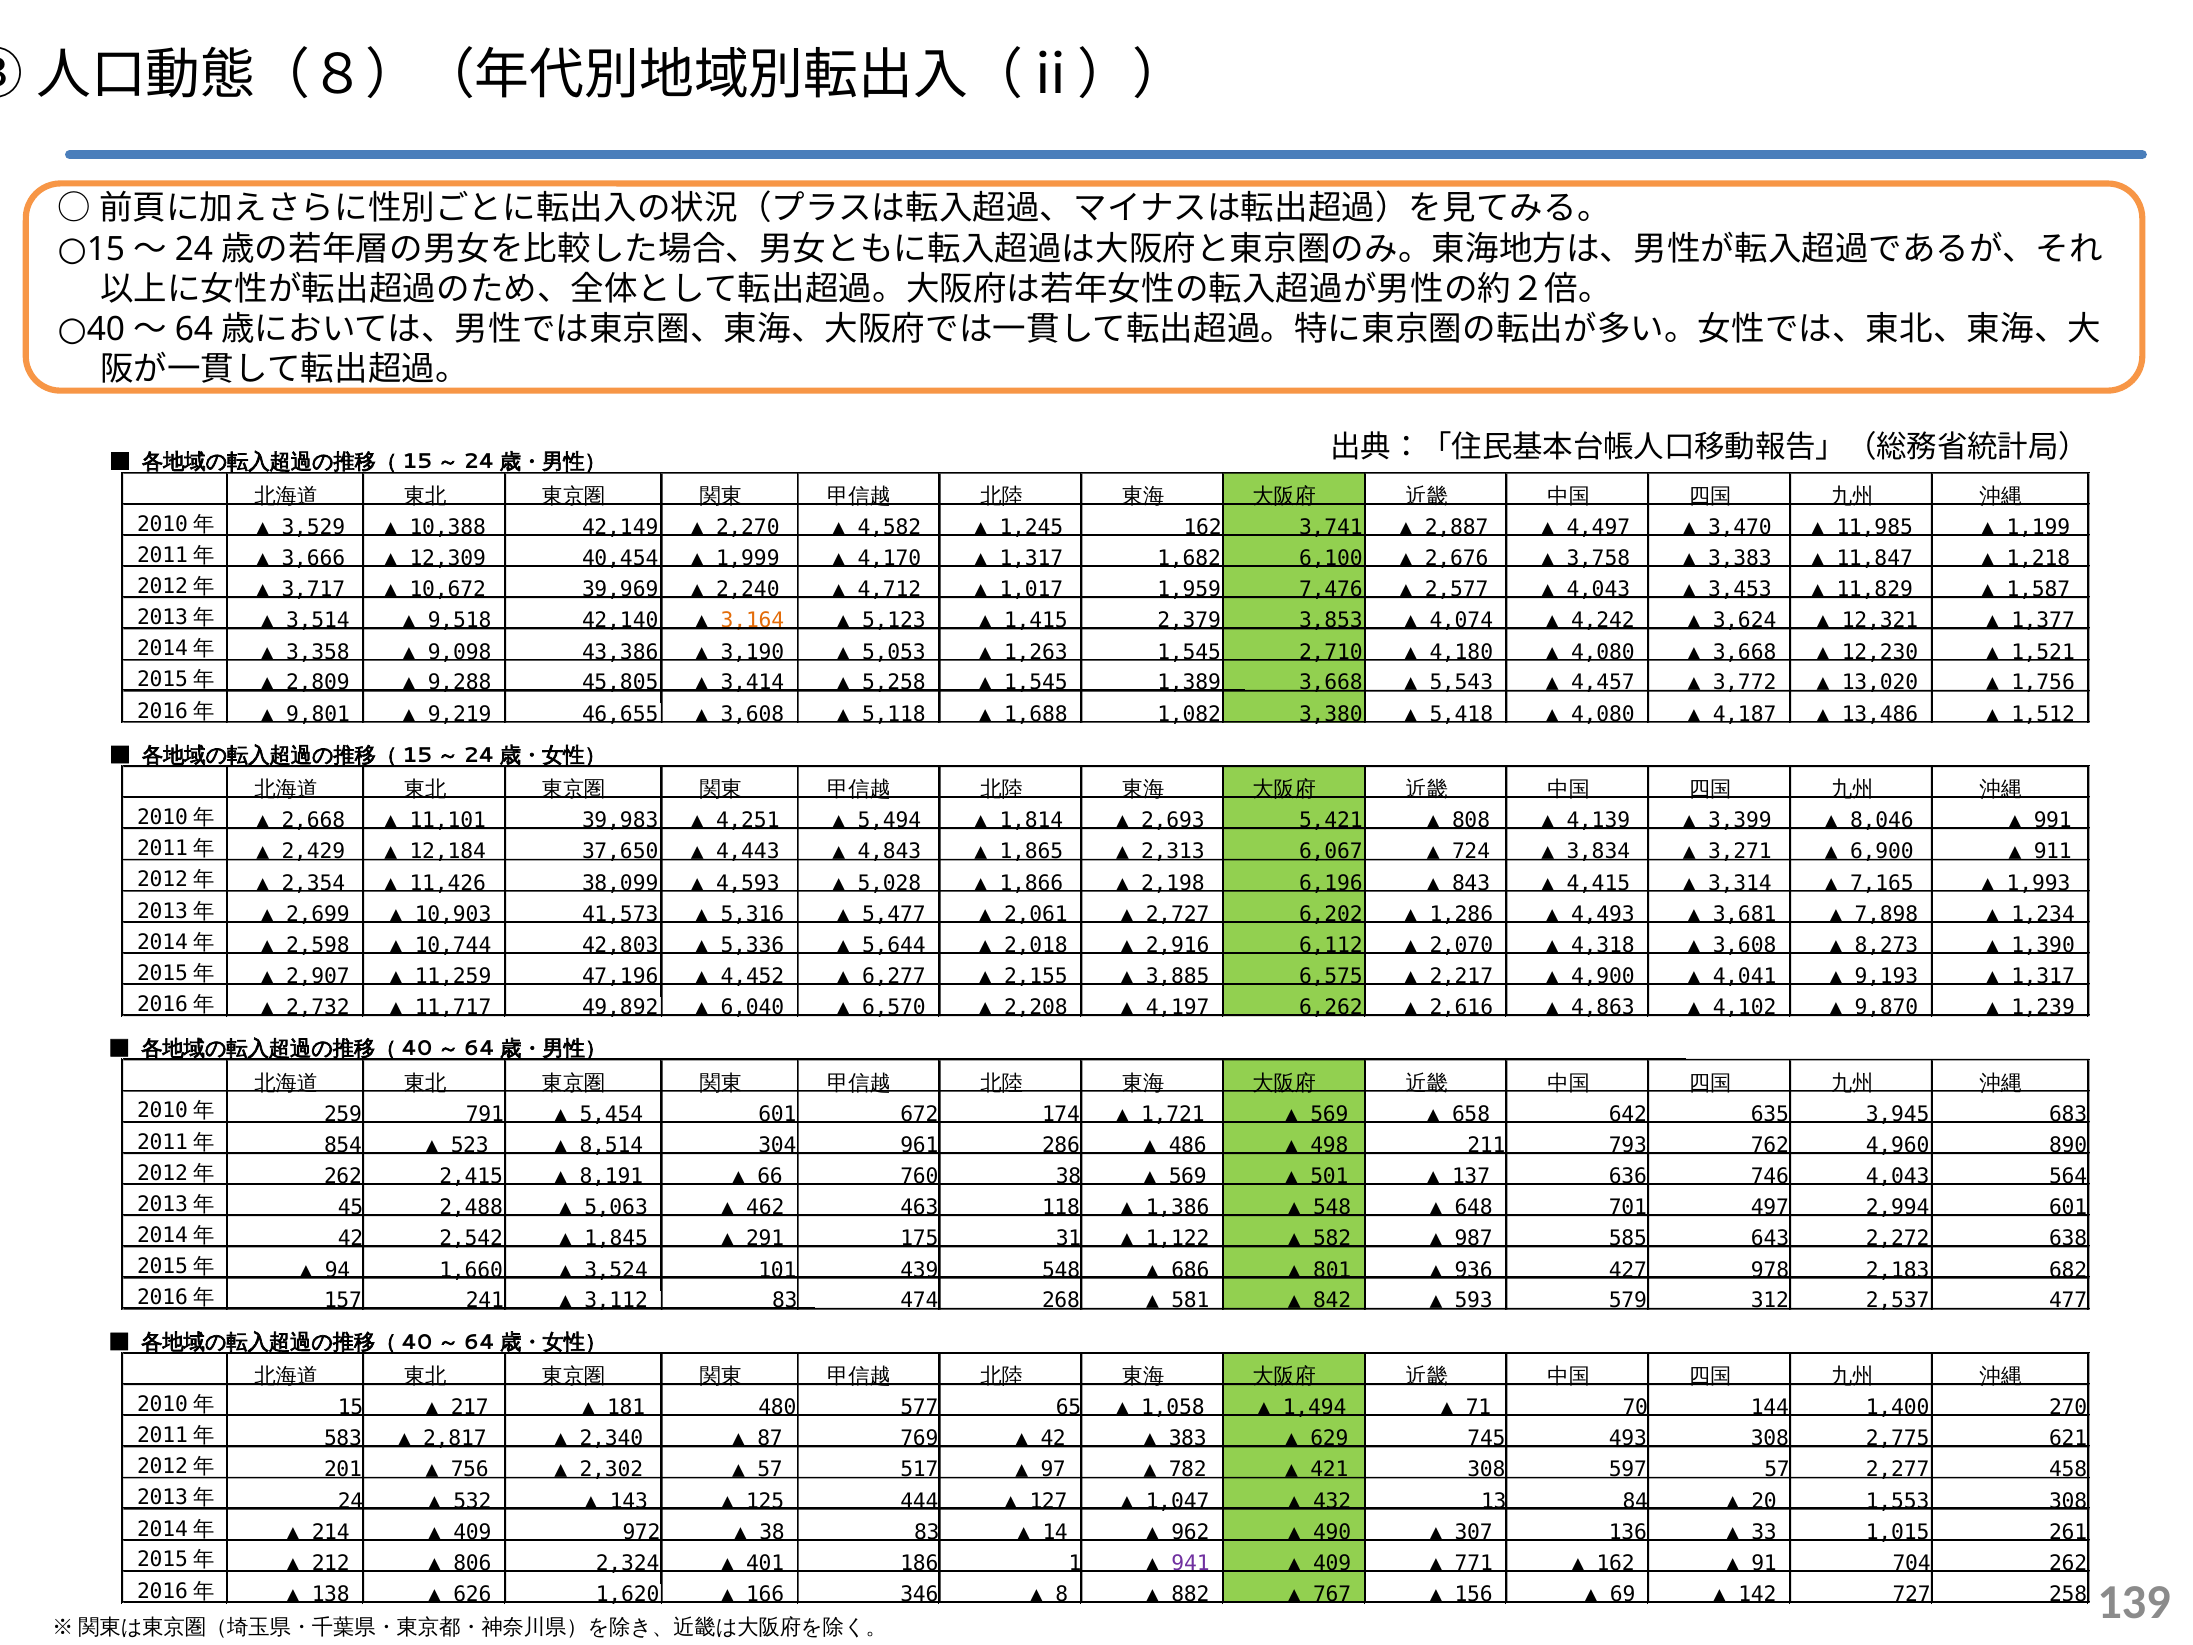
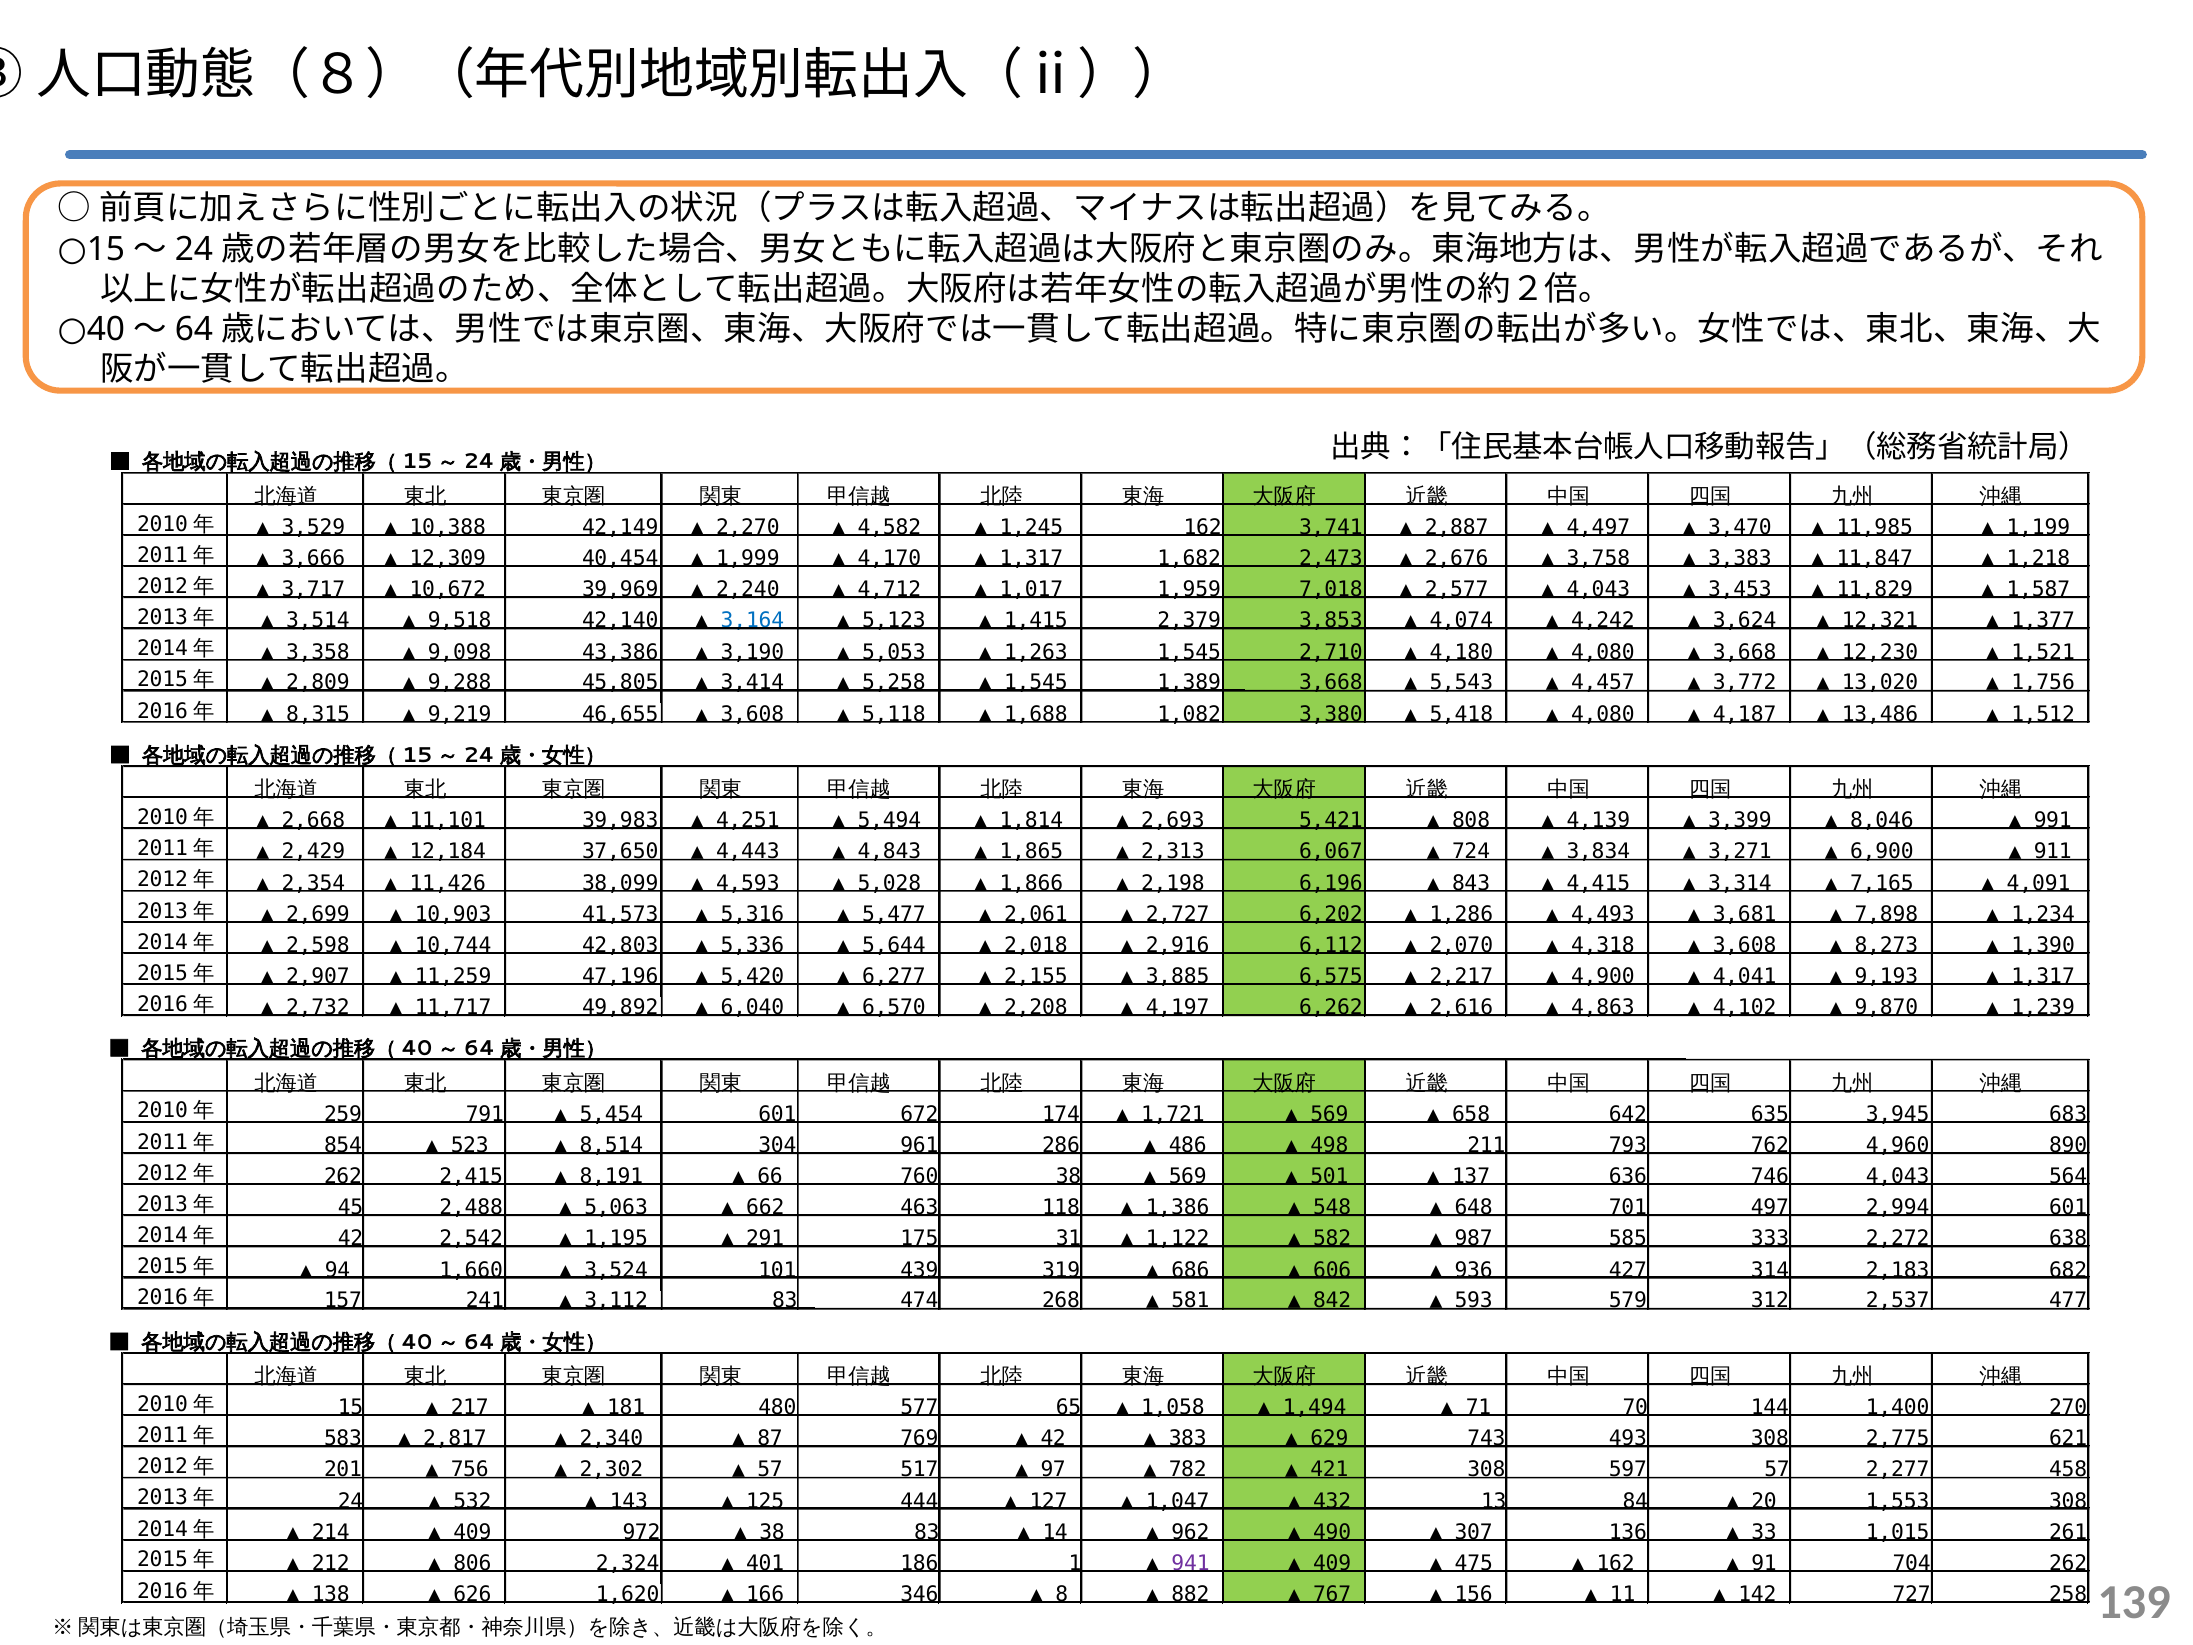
6,100: 6,100 -> 2,473 (1331, 558)
7,476: 7,476 -> 7,018 (1331, 589)
3,164 colour: orange -> blue (752, 621)
9,801: 9,801 -> 8,315 (318, 714)
1,993: 1,993 -> 4,091 (2039, 883)
4,452: 4,452 -> 5,420 (752, 976)
462: 462 -> 662 (765, 1207)
1,845: 1,845 -> 1,195 (616, 1239)
643: 643 -> 333 (1770, 1239)
439 548: 548 -> 319 (1061, 1270)
801: 801 -> 606 (1332, 1270)
978: 978 -> 314 (1770, 1270)
745: 745 -> 743 (1486, 1439)
771: 771 -> 475 (1474, 1563)
69: 69 -> 11 (1623, 1594)
